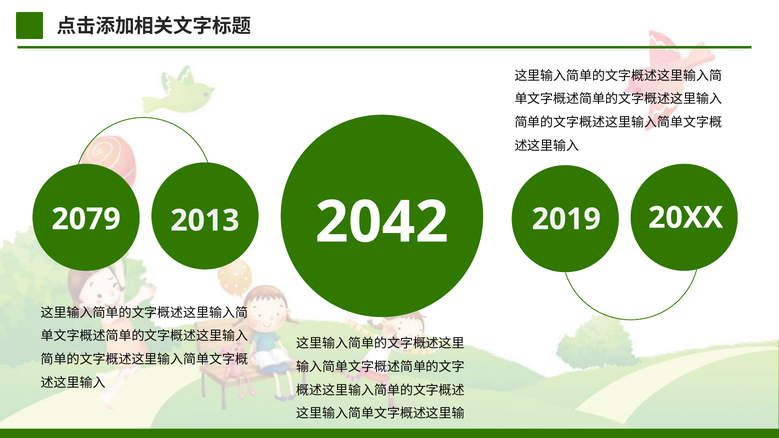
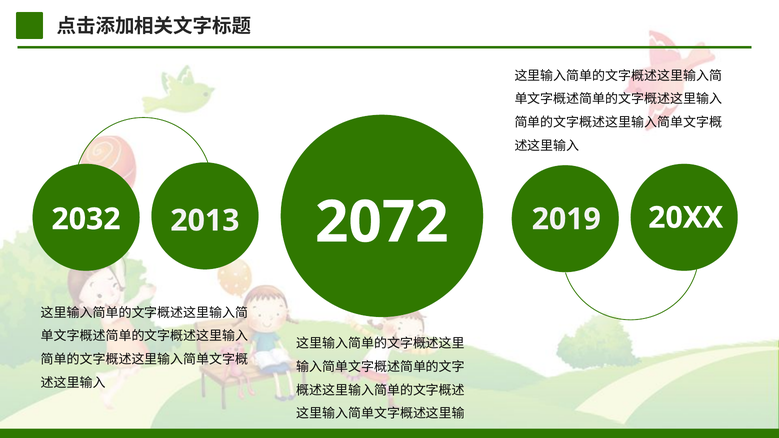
2079: 2079 -> 2032 (86, 219)
2042: 2042 -> 2072 (382, 222)
